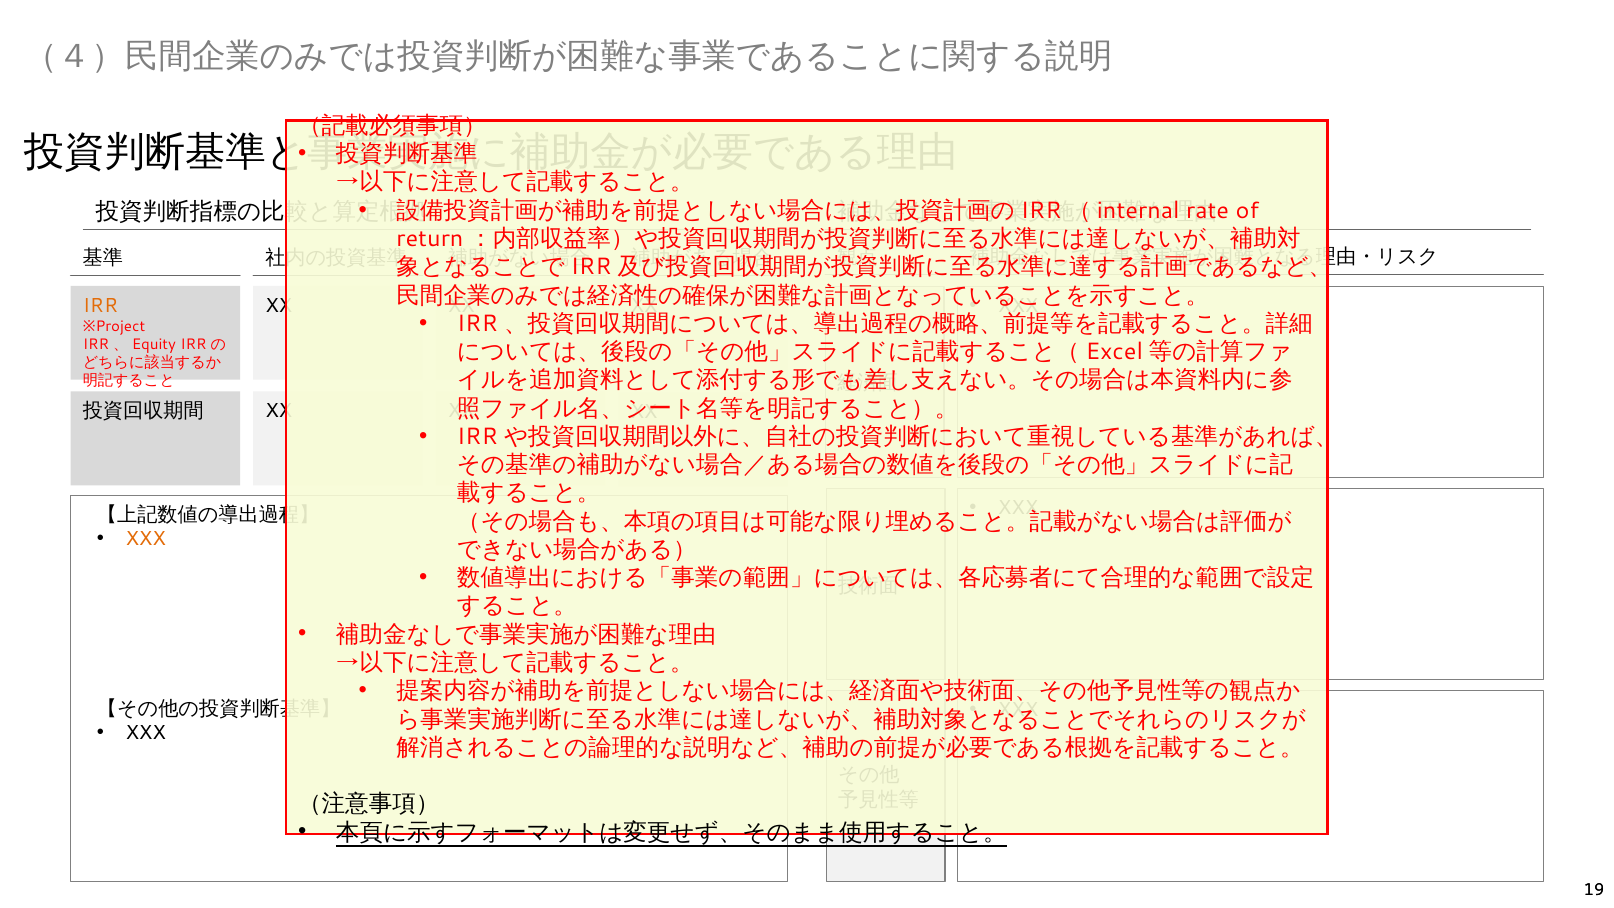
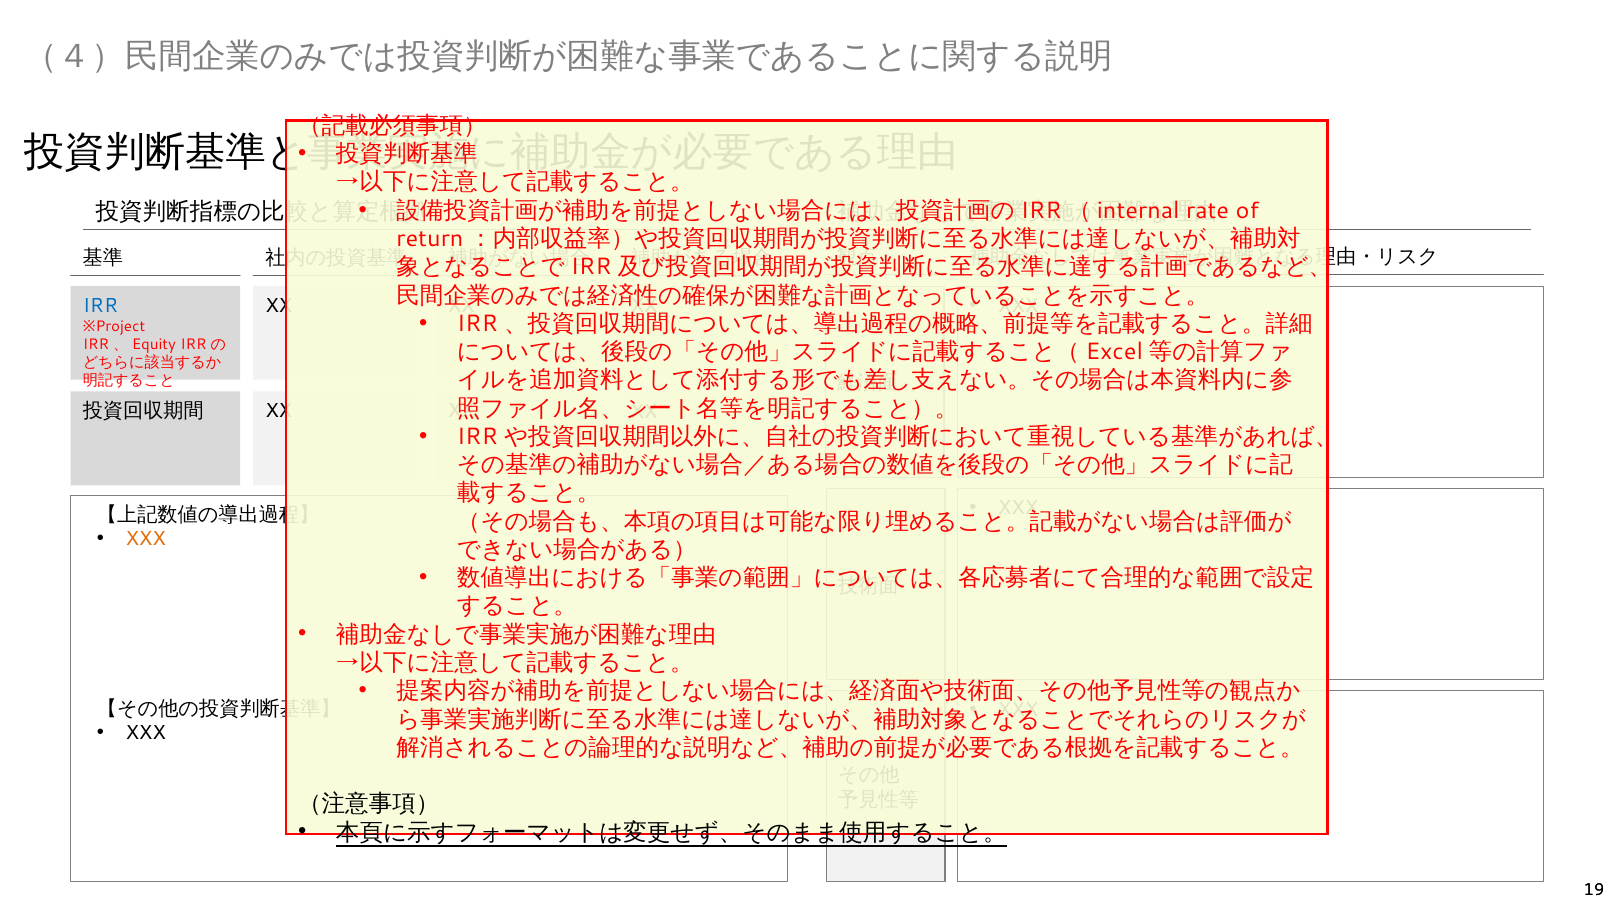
IRR colour: orange -> blue (100, 305)
